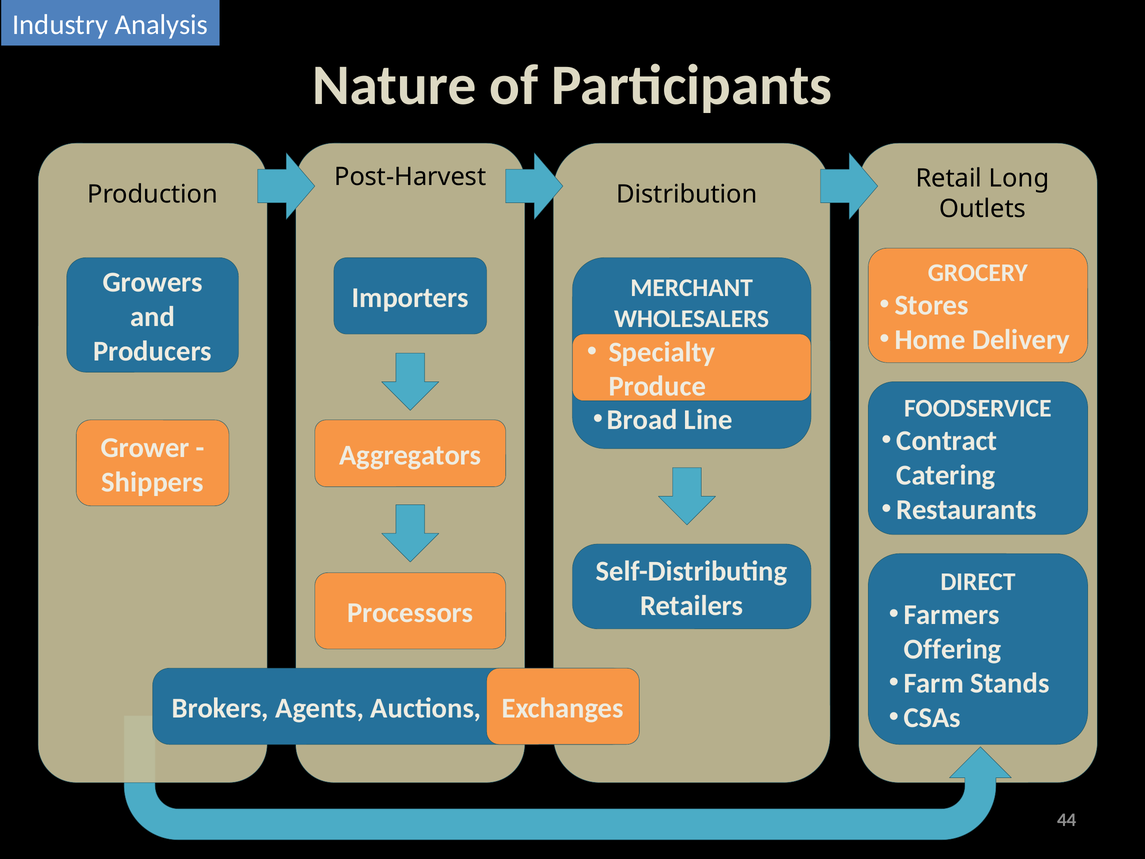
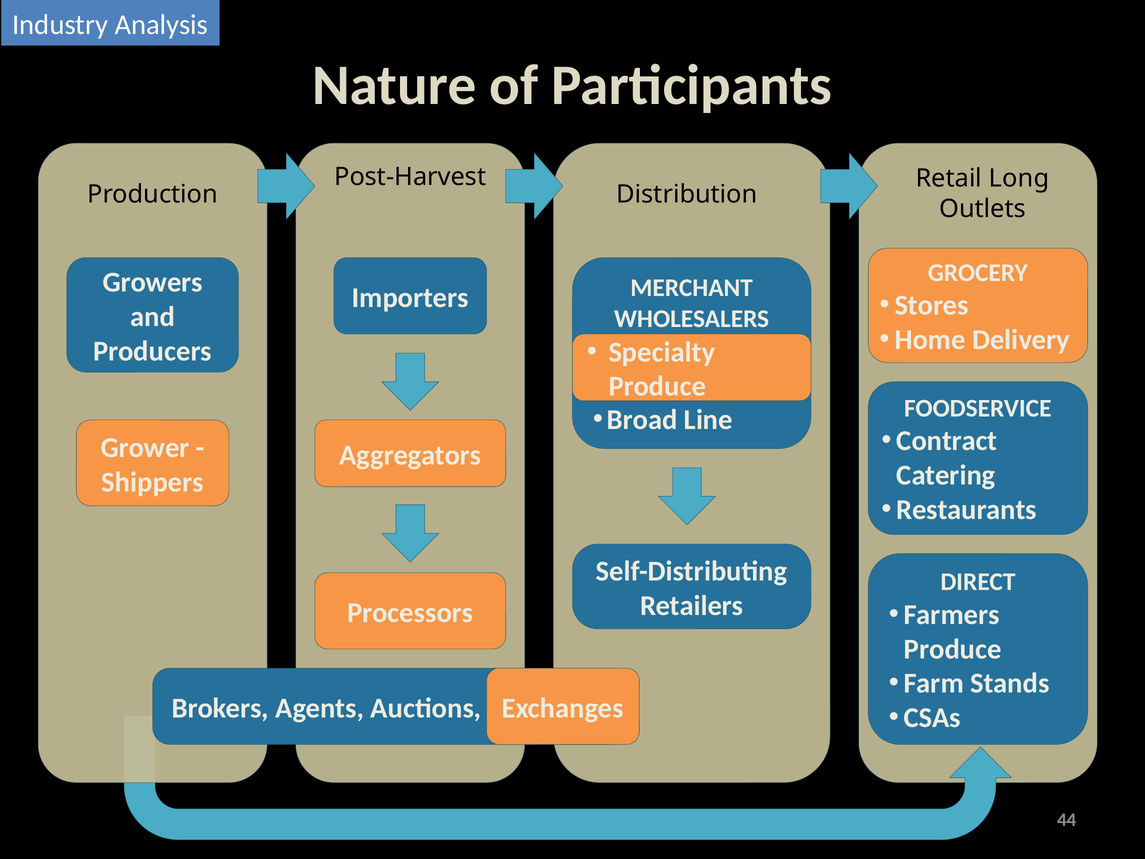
Offering: Offering -> Produce (953, 649)
